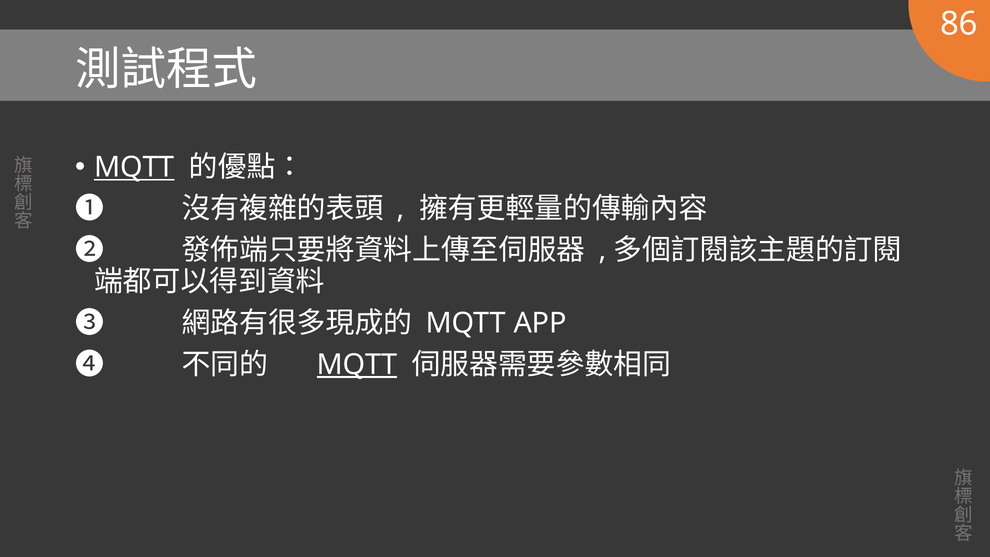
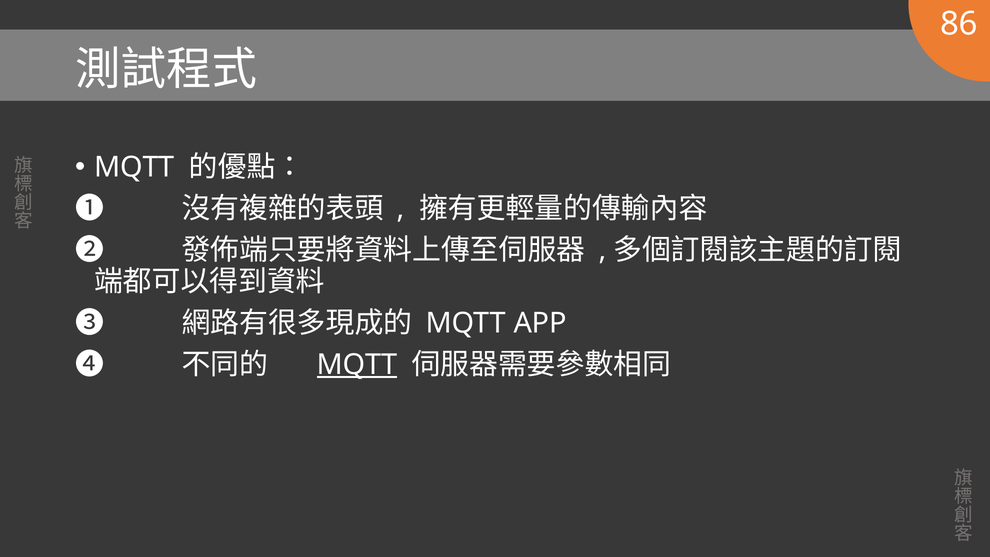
MQTT underline: present -> none (134, 167)
